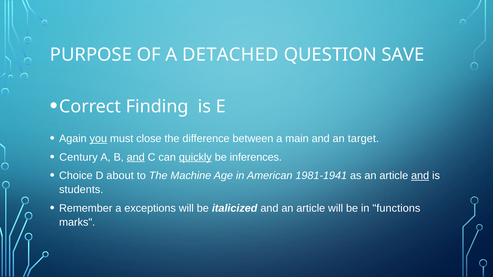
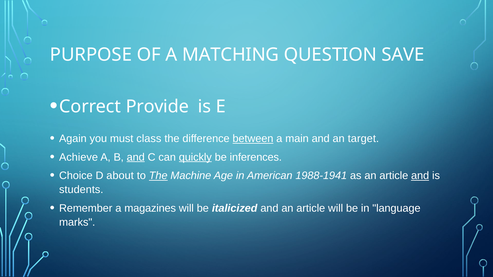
DETACHED: DETACHED -> MATCHING (231, 55)
Finding: Finding -> Provide (157, 107)
you underline: present -> none (98, 139)
close: close -> class (149, 139)
between underline: none -> present (253, 139)
Century: Century -> Achieve (79, 157)
The underline: none -> present (158, 176)
1981-1941: 1981-1941 -> 1988-1941 (321, 176)
exceptions: exceptions -> magazines (150, 209)
functions: functions -> language (396, 209)
